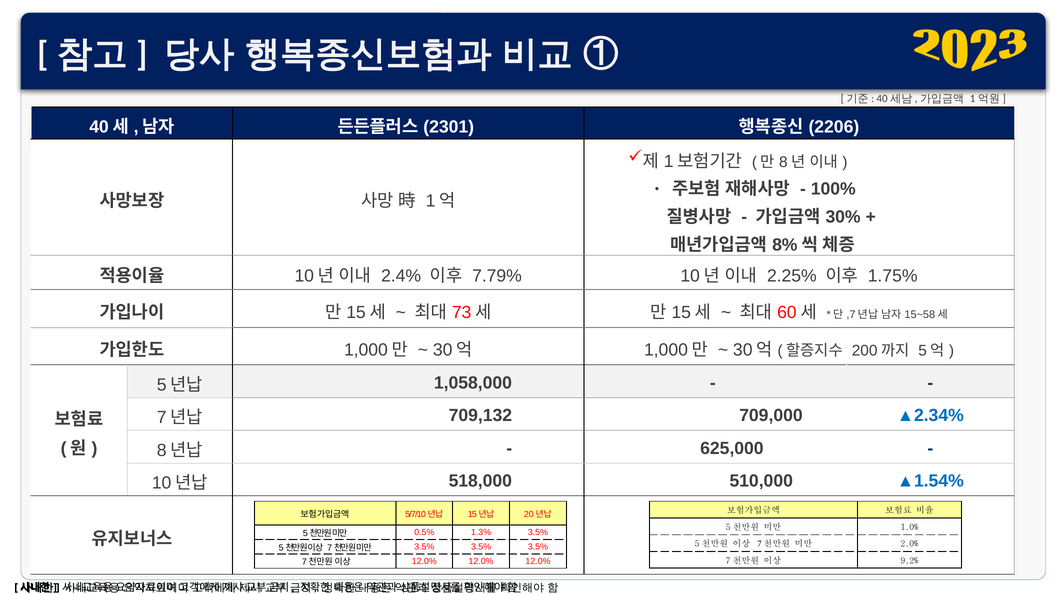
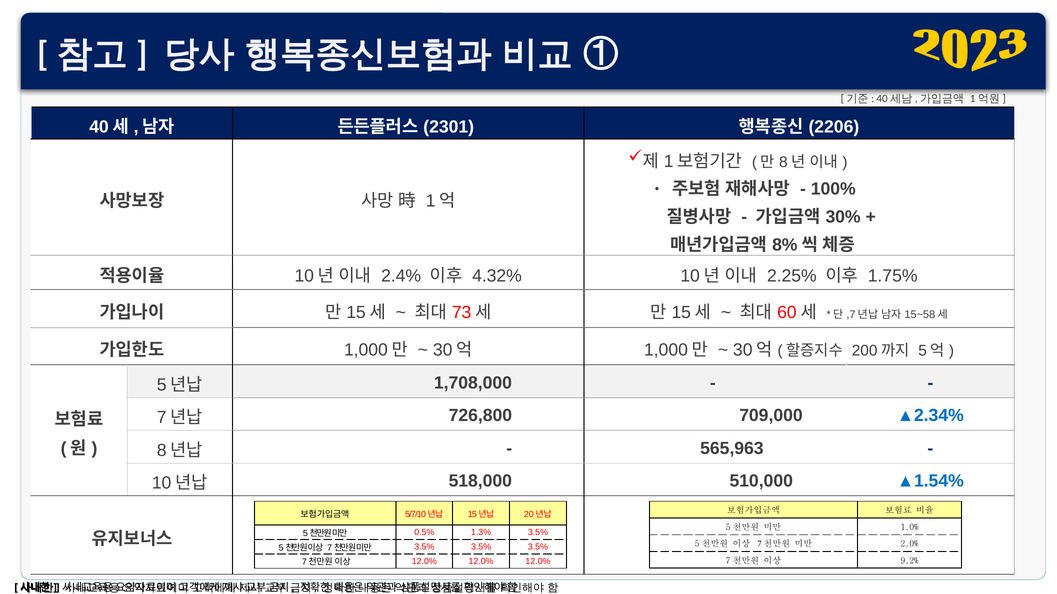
7.79%: 7.79% -> 4.32% (497, 276)
1,058,000: 1,058,000 -> 1,708,000 (473, 383)
709,132: 709,132 -> 726,800 (480, 416)
625,000: 625,000 -> 565,963 (732, 449)
